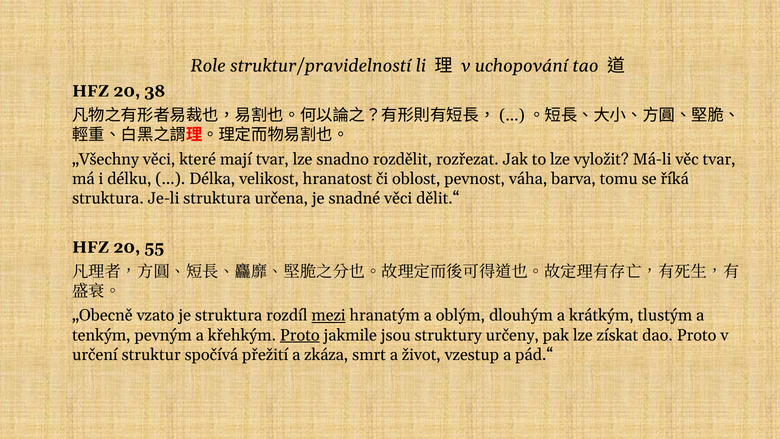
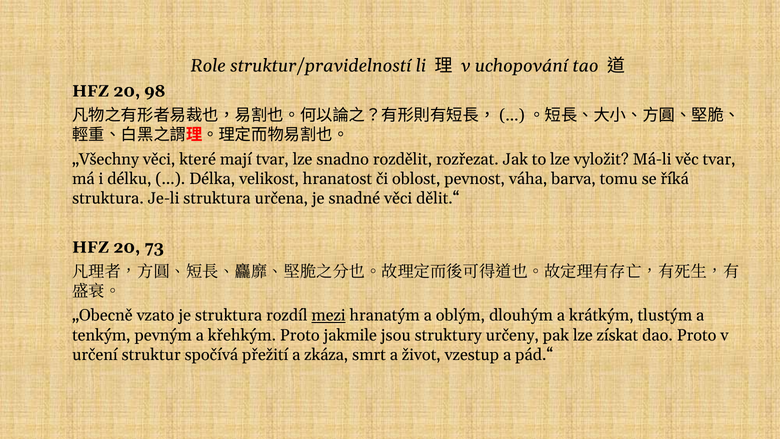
38: 38 -> 98 (155, 91)
55: 55 -> 73 (154, 247)
Proto underline: present -> none (300, 335)
